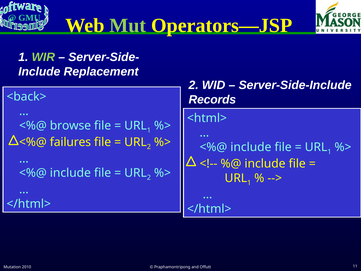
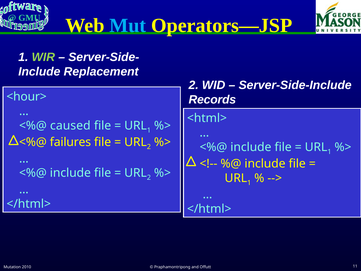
Mut colour: light green -> light blue (128, 25)
<back>: <back> -> <hour> (27, 97)
browse: browse -> caused (70, 126)
